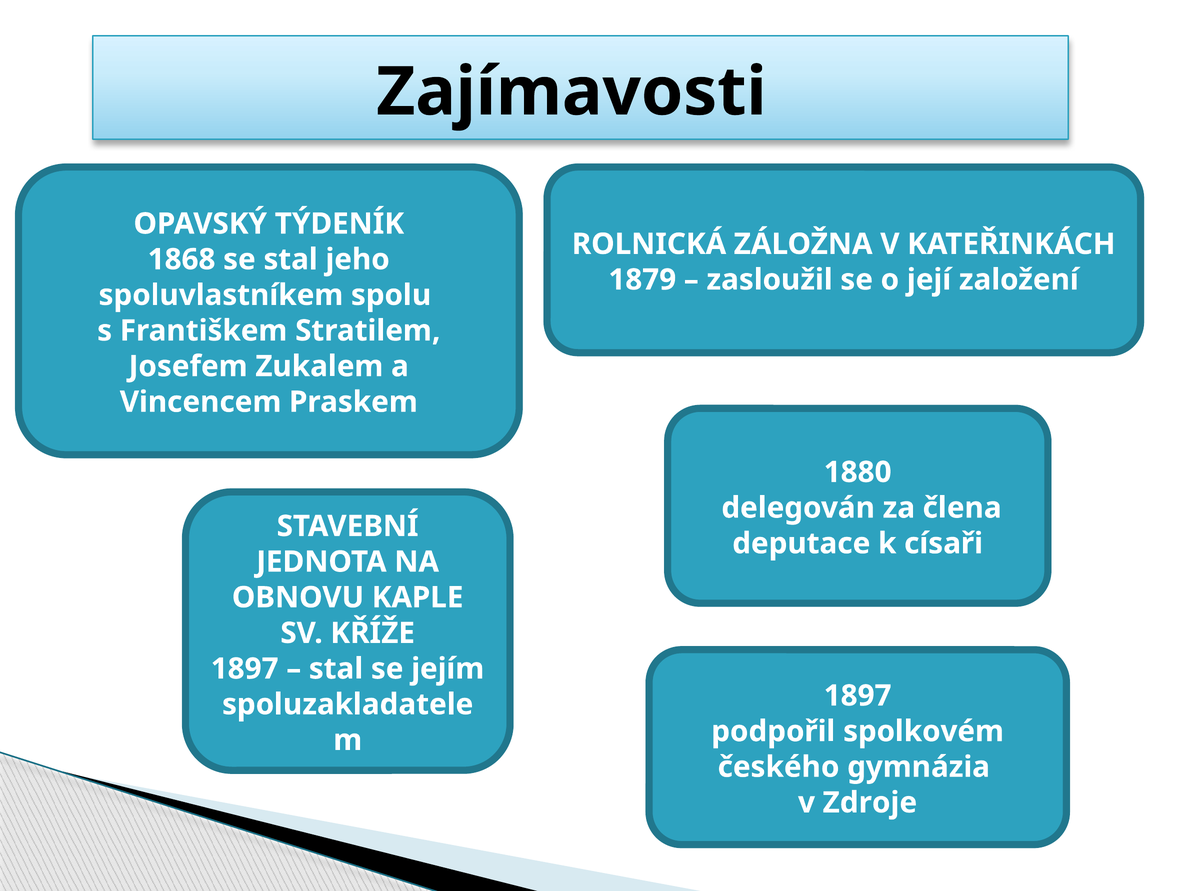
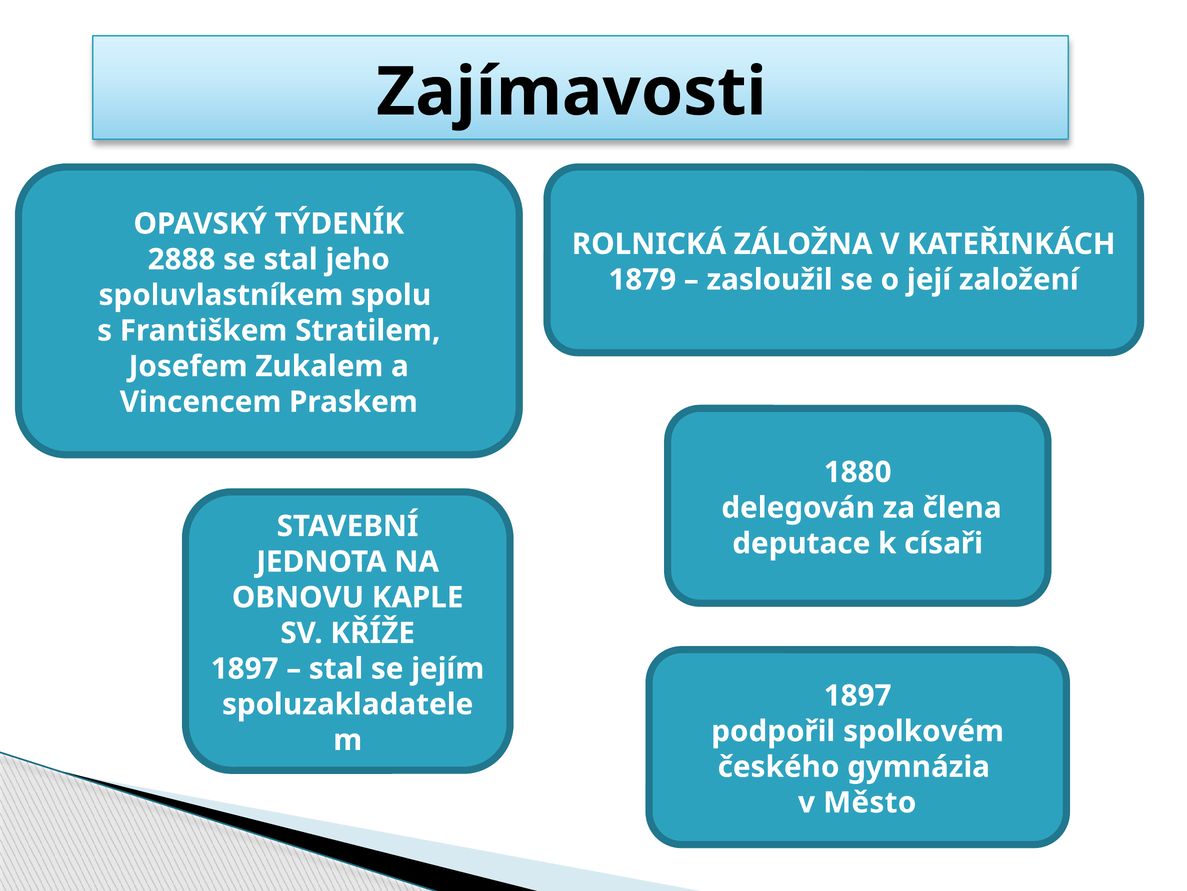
1868: 1868 -> 2888 (182, 259)
Zdroje: Zdroje -> Město (870, 802)
